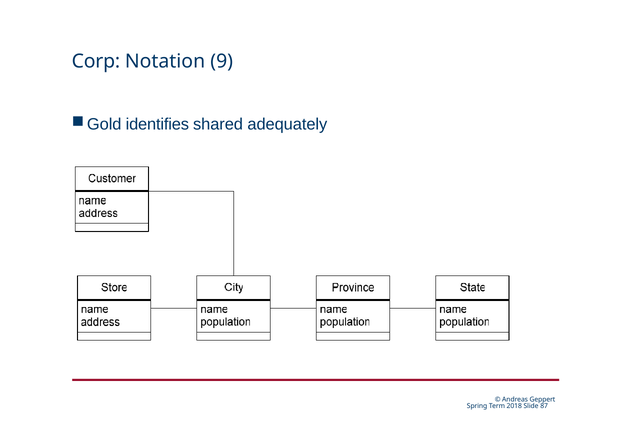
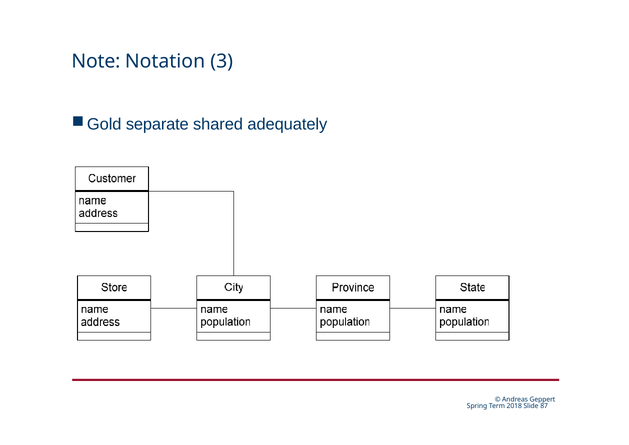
Corp: Corp -> Note (96, 61)
9: 9 -> 3 (222, 61)
identifies: identifies -> separate (157, 124)
